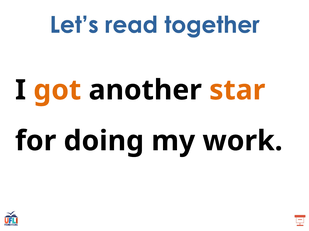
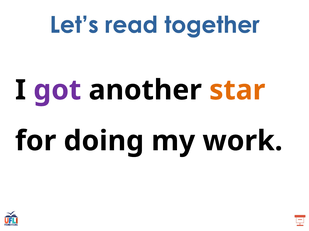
got colour: orange -> purple (57, 90)
